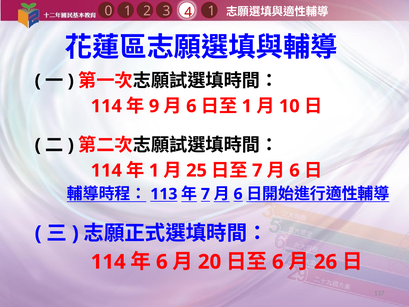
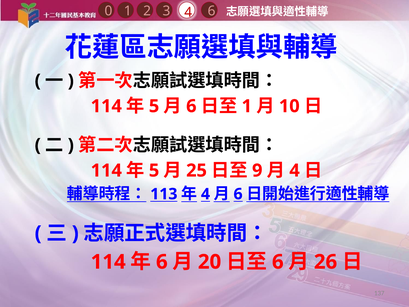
3 1: 1 -> 6 (212, 11)
9: 9 -> 5 (154, 106)
1: 1 -> 5 (154, 170)
7: 7 -> 9 (257, 170)
6: 6 -> 4 (295, 170)
7: 7 -> 4 (205, 194)
